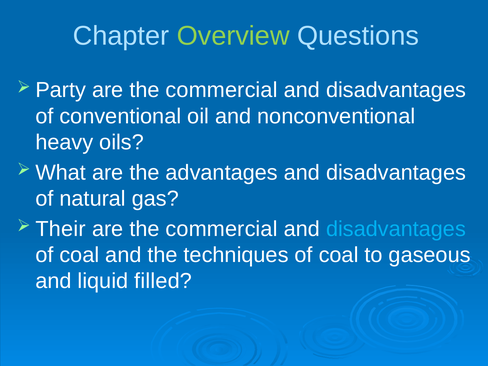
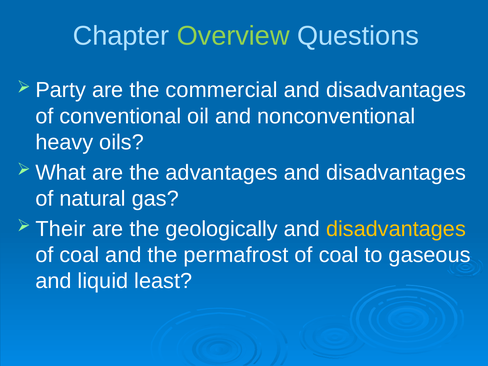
commercial: commercial -> geologically (222, 229)
disadvantages colour: light blue -> yellow (396, 229)
techniques: techniques -> permafrost (236, 255)
filled: filled -> least (163, 281)
